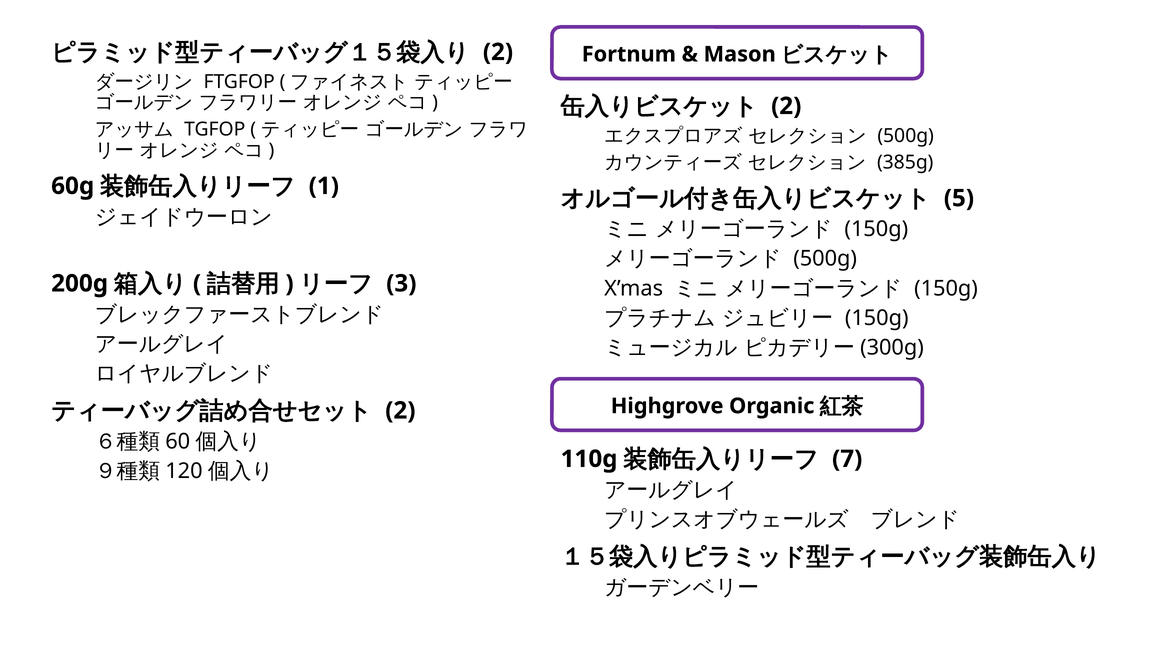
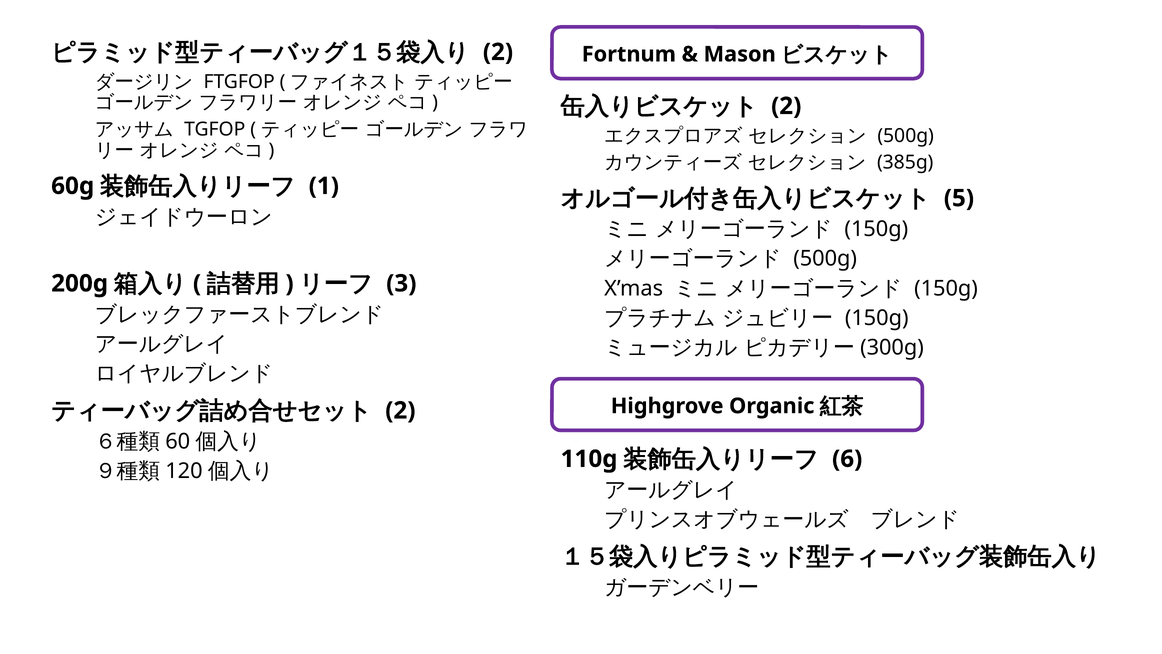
7: 7 -> 6 (847, 459)
